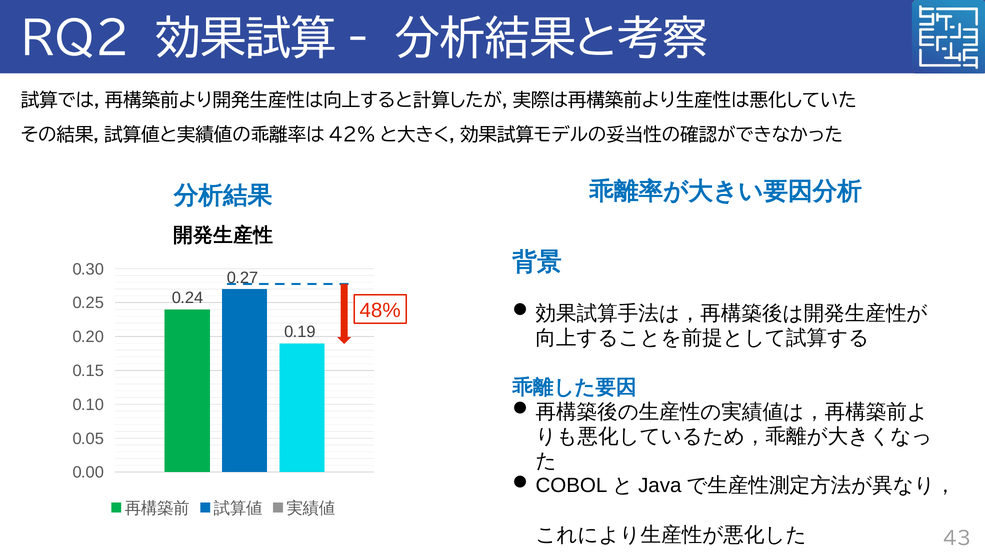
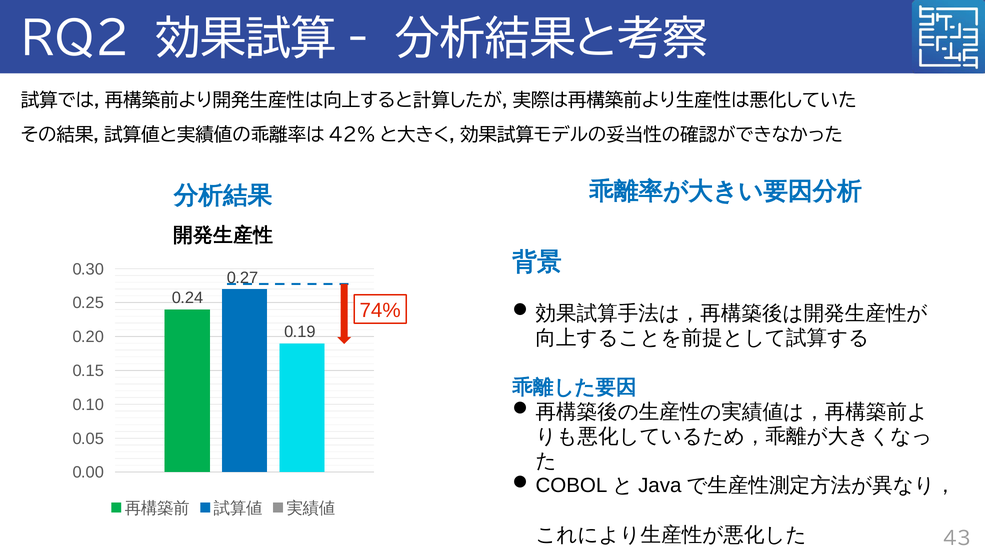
48%: 48% -> 74% (380, 310)
